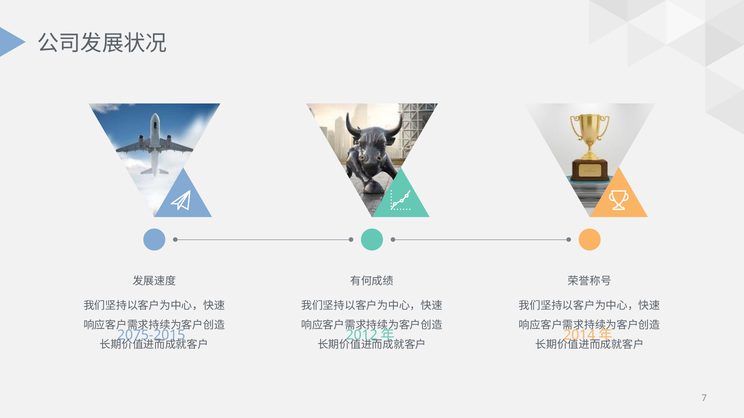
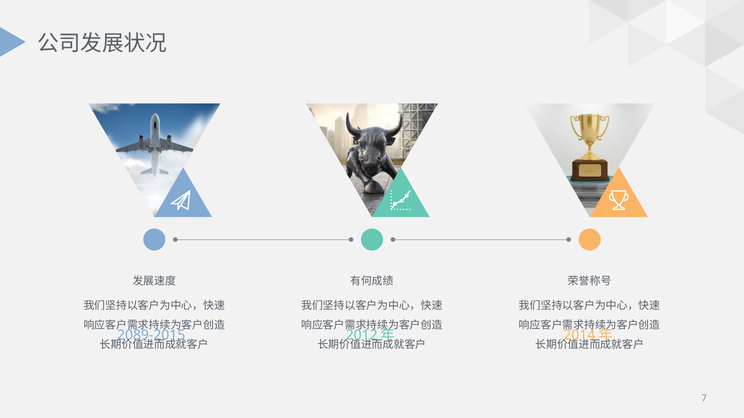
2075-2015: 2075-2015 -> 2089-2015 (151, 335)
